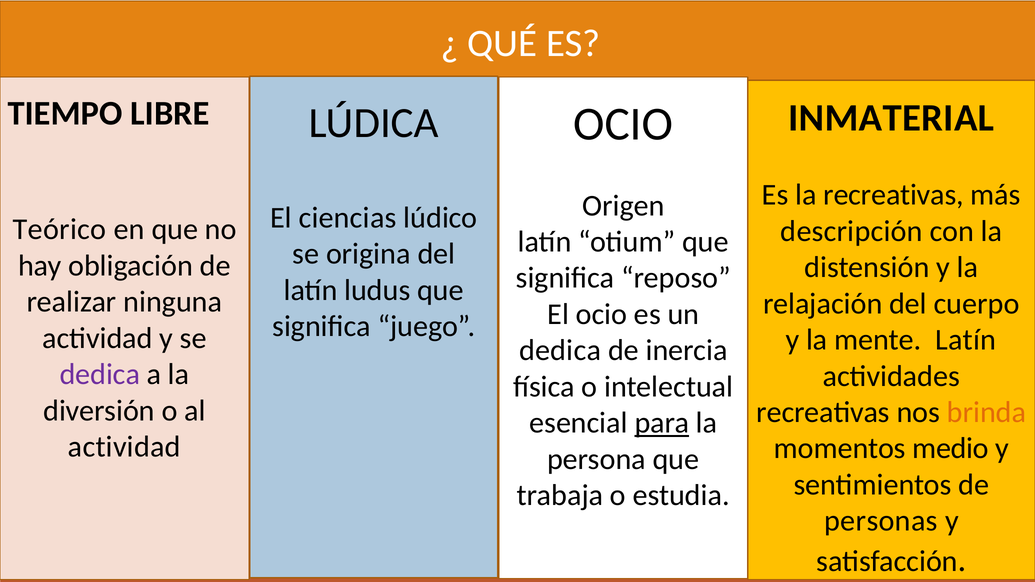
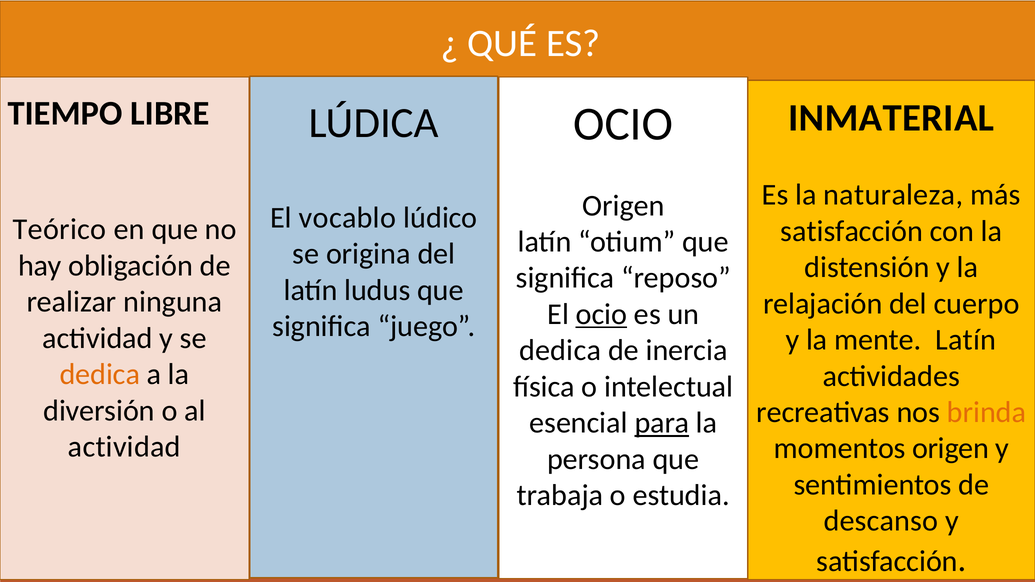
la recreativas: recreativas -> naturaleza (893, 195)
ciencias: ciencias -> vocablo (347, 218)
descripción: descripción -> satisfacción (852, 231)
ocio underline: none -> present (601, 314)
dedica colour: purple -> orange (100, 374)
momentos medio: medio -> origen (951, 449)
personas: personas -> descanso (881, 521)
